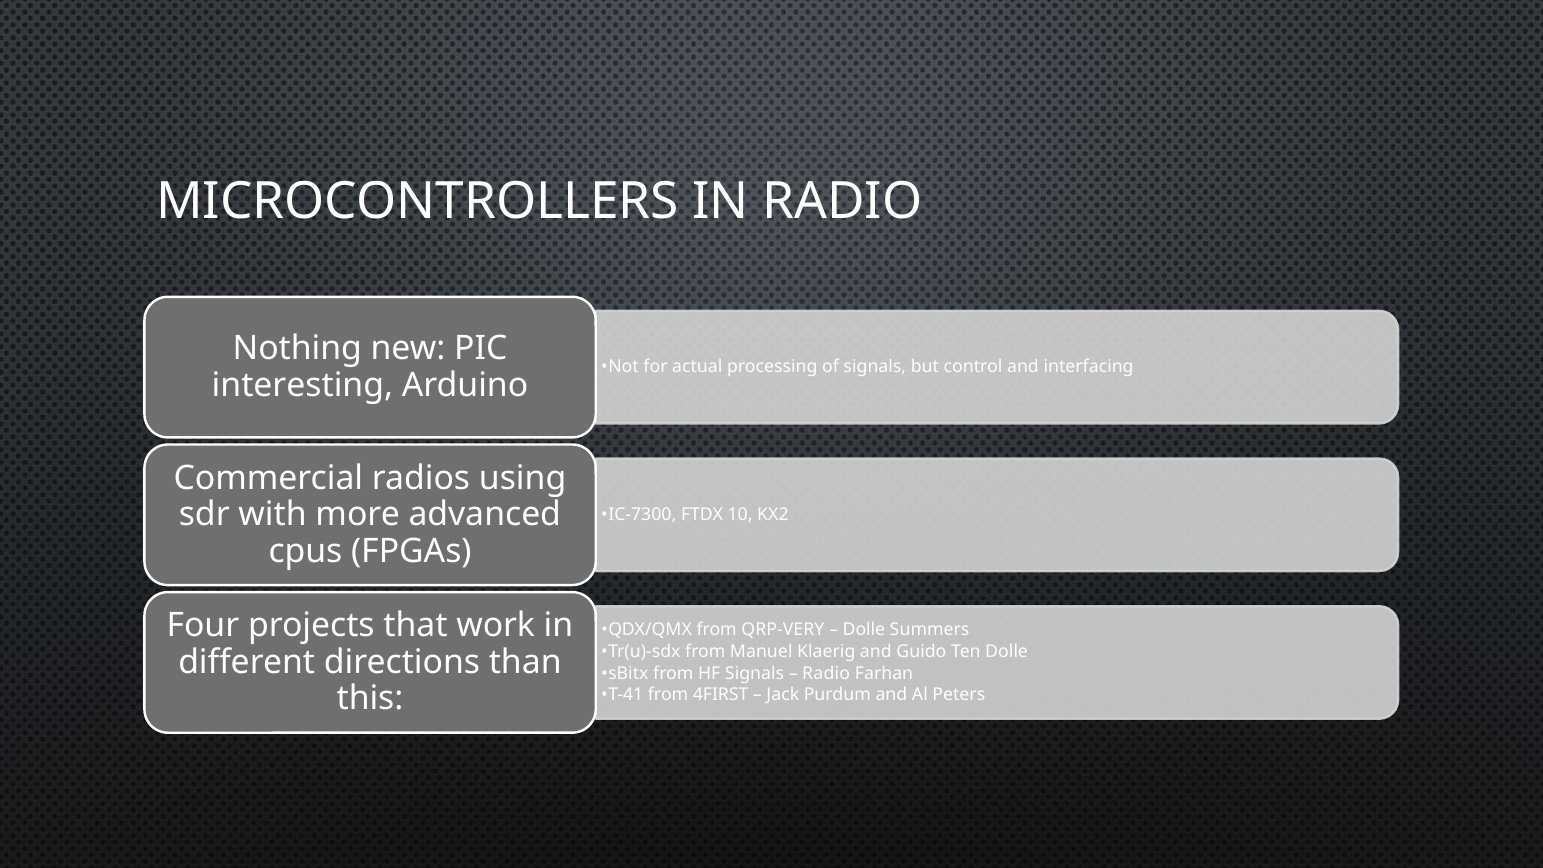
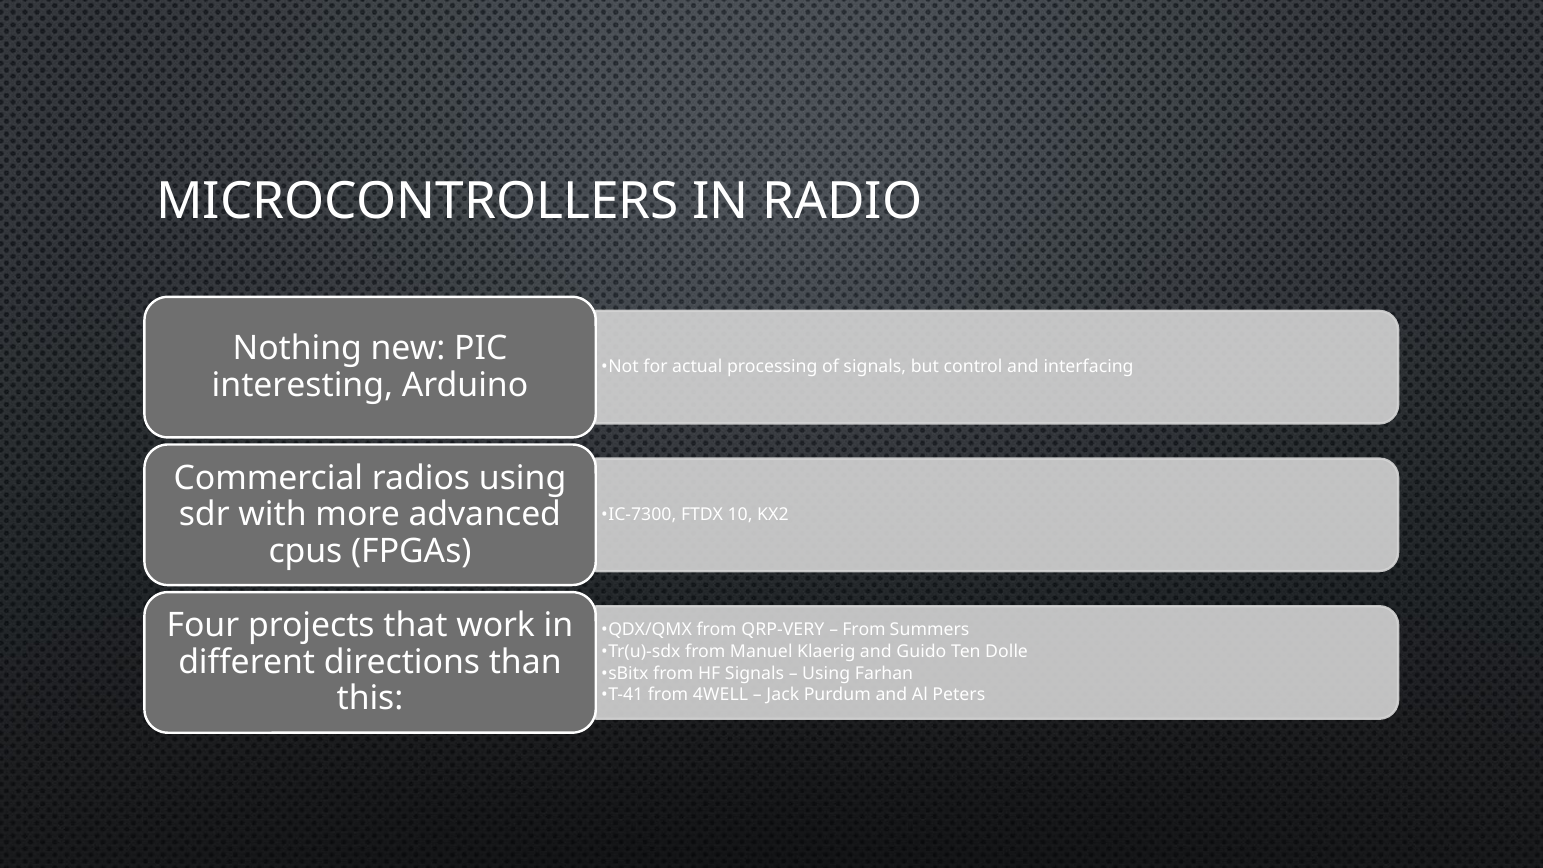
Dolle: Dolle -> From (864, 630)
Radio: Radio -> Using (826, 673)
4FIRST: 4FIRST -> 4WELL (721, 695)
